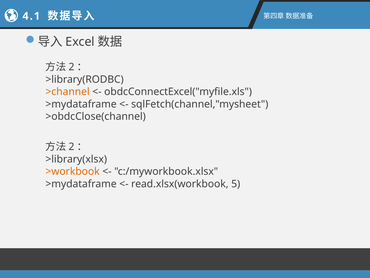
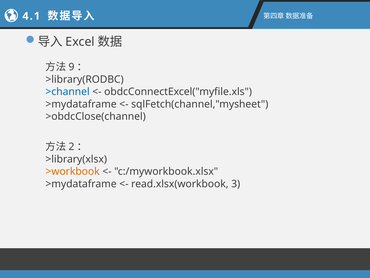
2: 2 -> 9 (71, 67)
>channel colour: orange -> blue (68, 92)
5: 5 -> 3 (236, 184)
